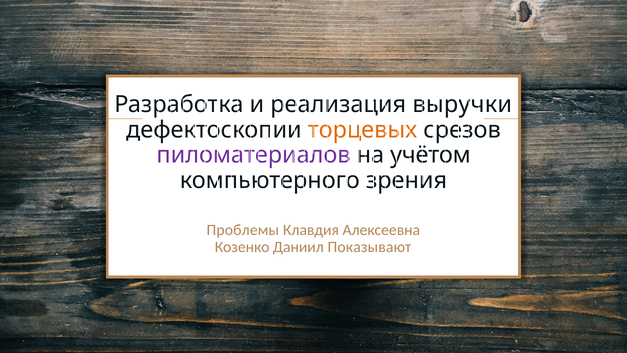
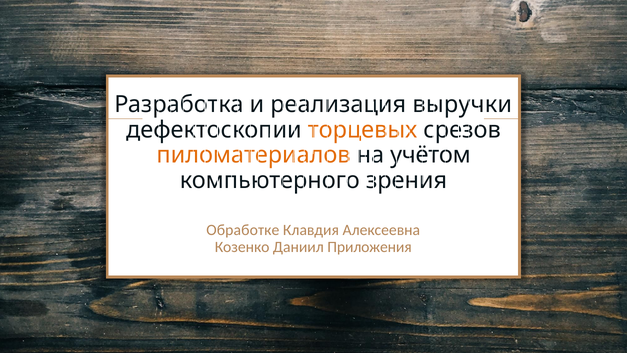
пиломатериалов colour: purple -> orange (254, 155)
Проблемы: Проблемы -> Обработке (243, 230)
Показывают: Показывают -> Приложения (370, 247)
